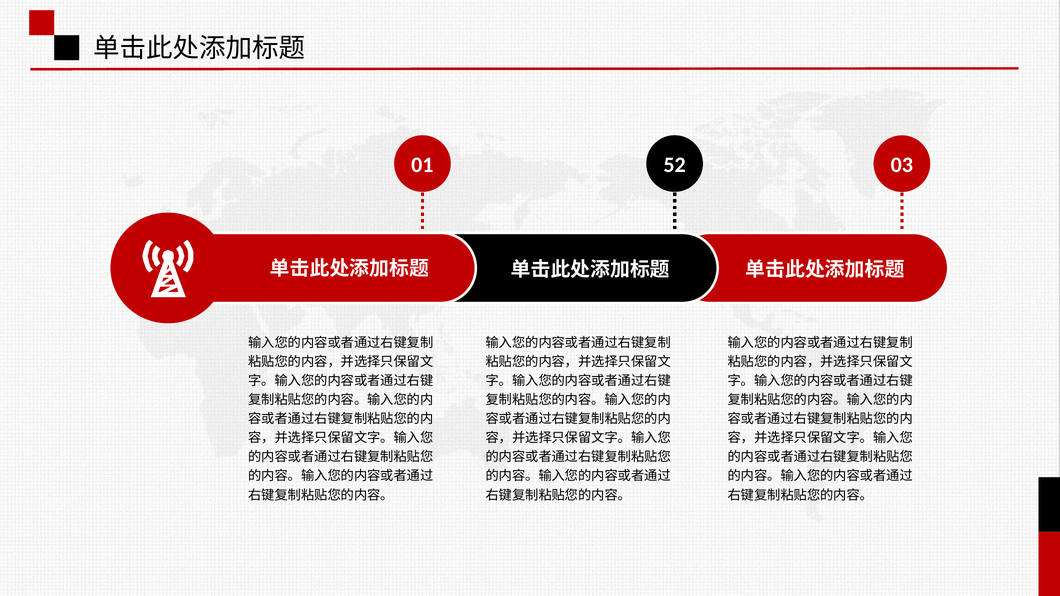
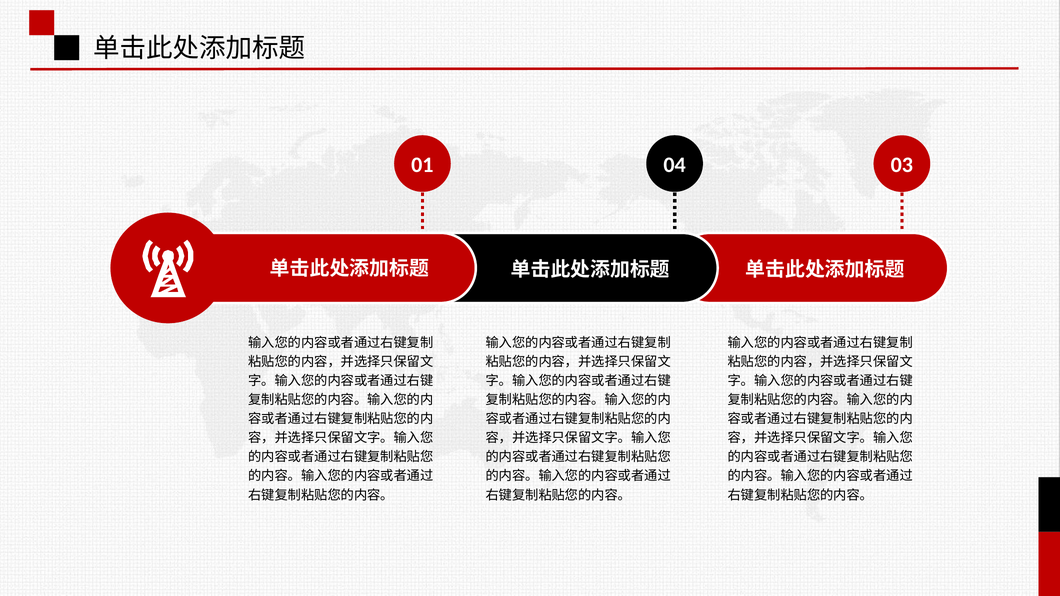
52: 52 -> 04 (675, 165)
